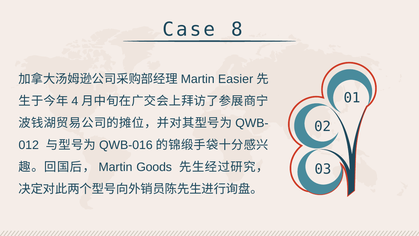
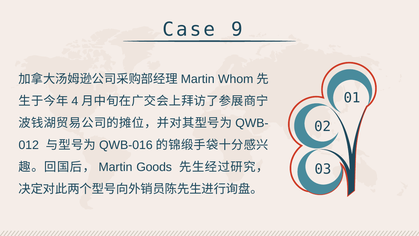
8: 8 -> 9 (237, 30)
Easier: Easier -> Whom (236, 79)
